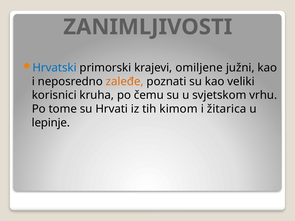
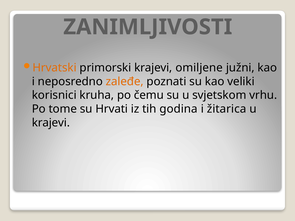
Hrvatski colour: blue -> orange (55, 68)
kimom: kimom -> godina (179, 109)
lepinje: lepinje -> krajevi (51, 123)
